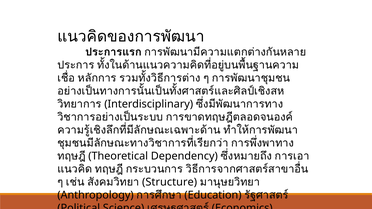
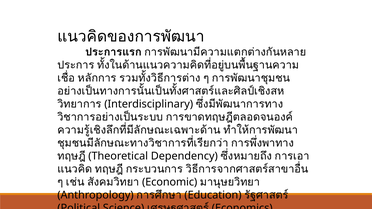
Structure: Structure -> Economic (170, 182)
